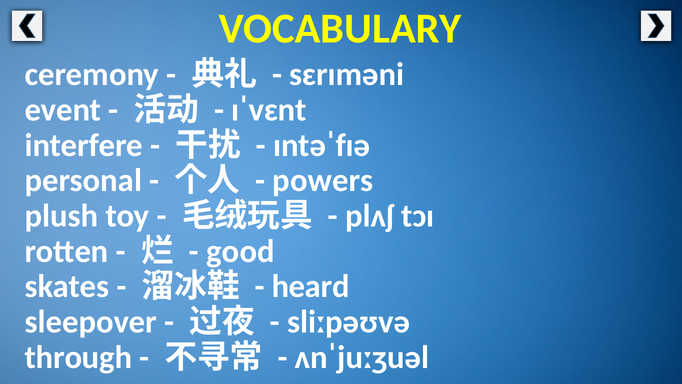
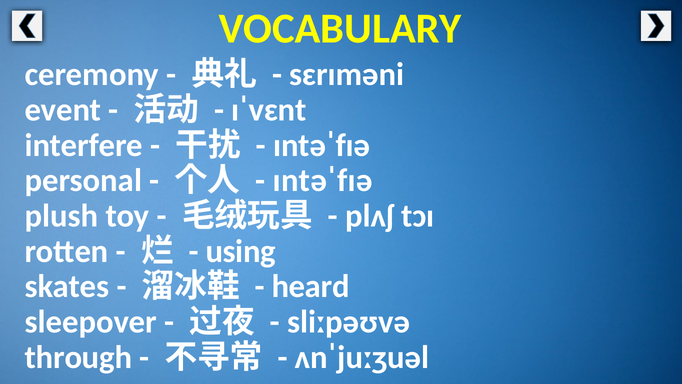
powers: powers -> ɪntəˈfɪə (323, 180)
good: good -> using (241, 251)
